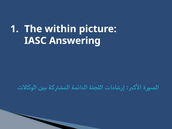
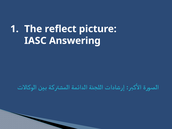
within: within -> reflect (61, 29)
